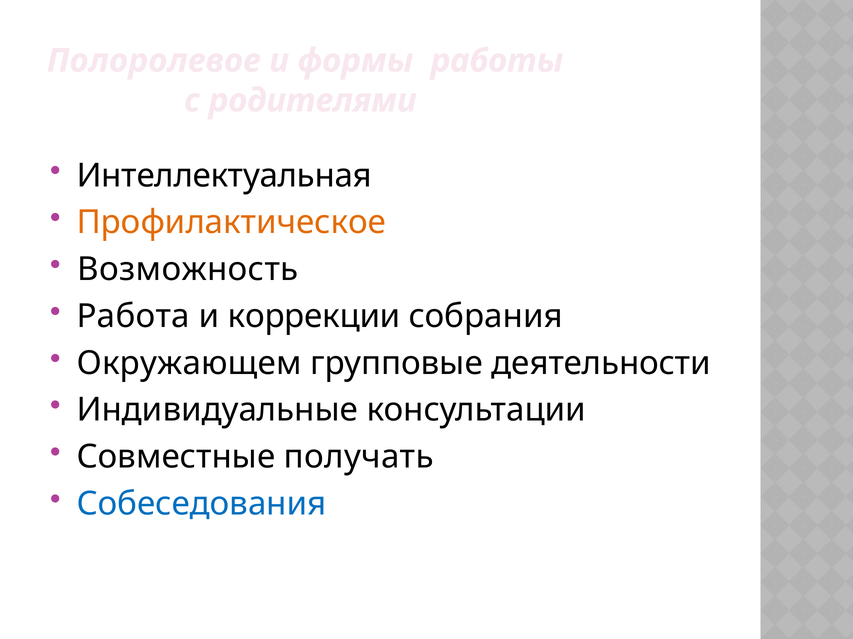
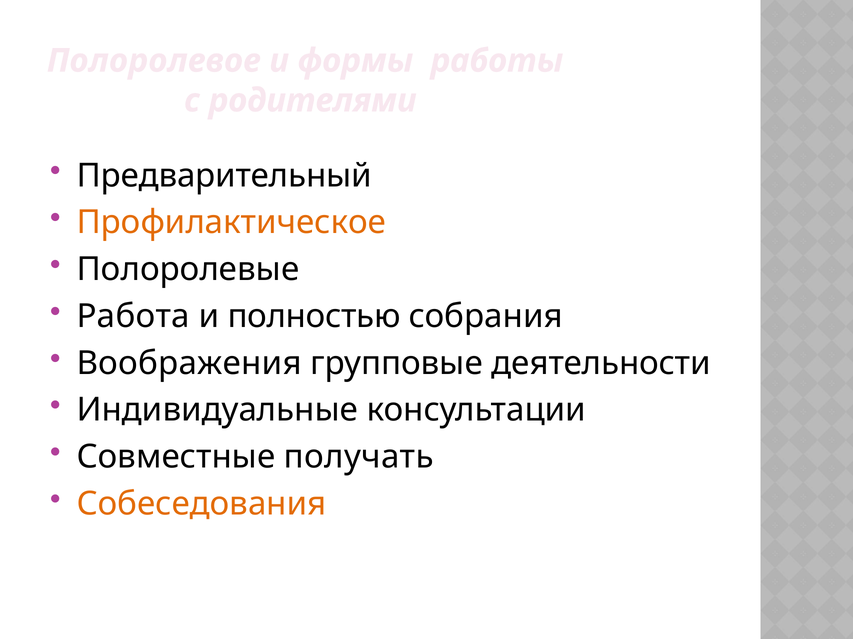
Интеллектуальная: Интеллектуальная -> Предварительный (224, 176)
Возможность: Возможность -> Полоролевые (188, 270)
коррекции: коррекции -> полностью (314, 317)
Окружающем: Окружающем -> Воображения (189, 364)
Собеседования colour: blue -> orange (202, 504)
